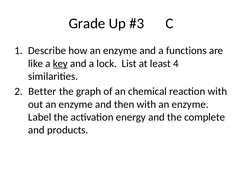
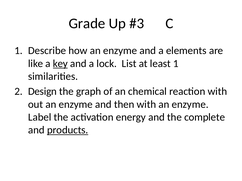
functions: functions -> elements (186, 51)
least 4: 4 -> 1 (176, 64)
Better: Better -> Design (42, 92)
products underline: none -> present (68, 130)
